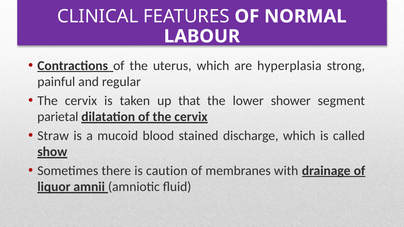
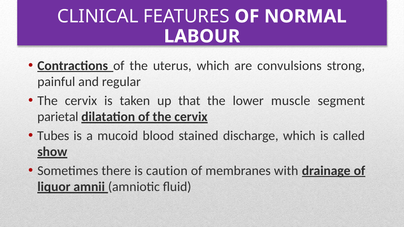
hyperplasia: hyperplasia -> convulsions (289, 66)
shower: shower -> muscle (291, 101)
Straw: Straw -> Tubes (53, 136)
